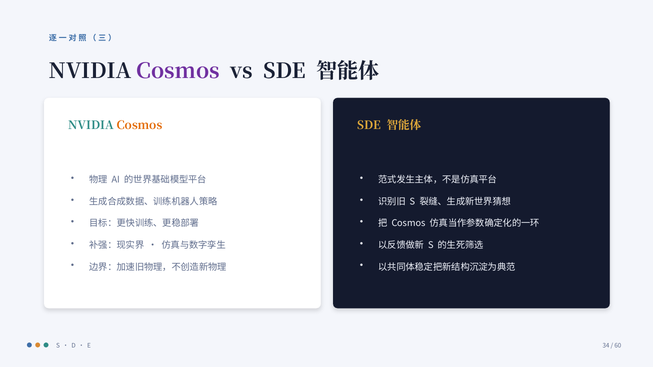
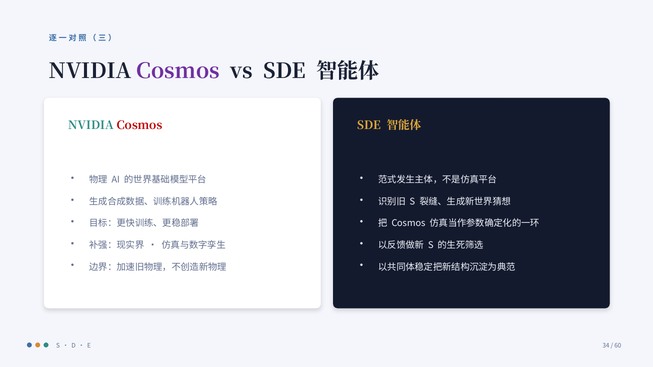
Cosmos colour: orange -> red (140, 126)
